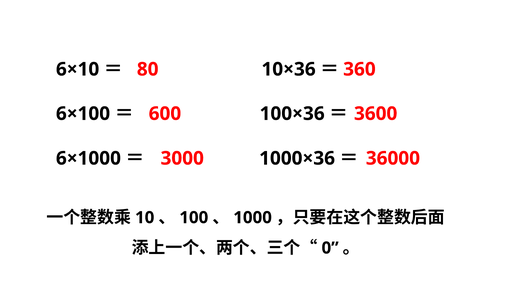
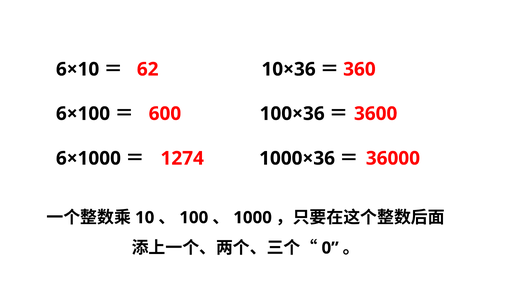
80: 80 -> 62 (148, 69)
3000: 3000 -> 1274 (182, 158)
